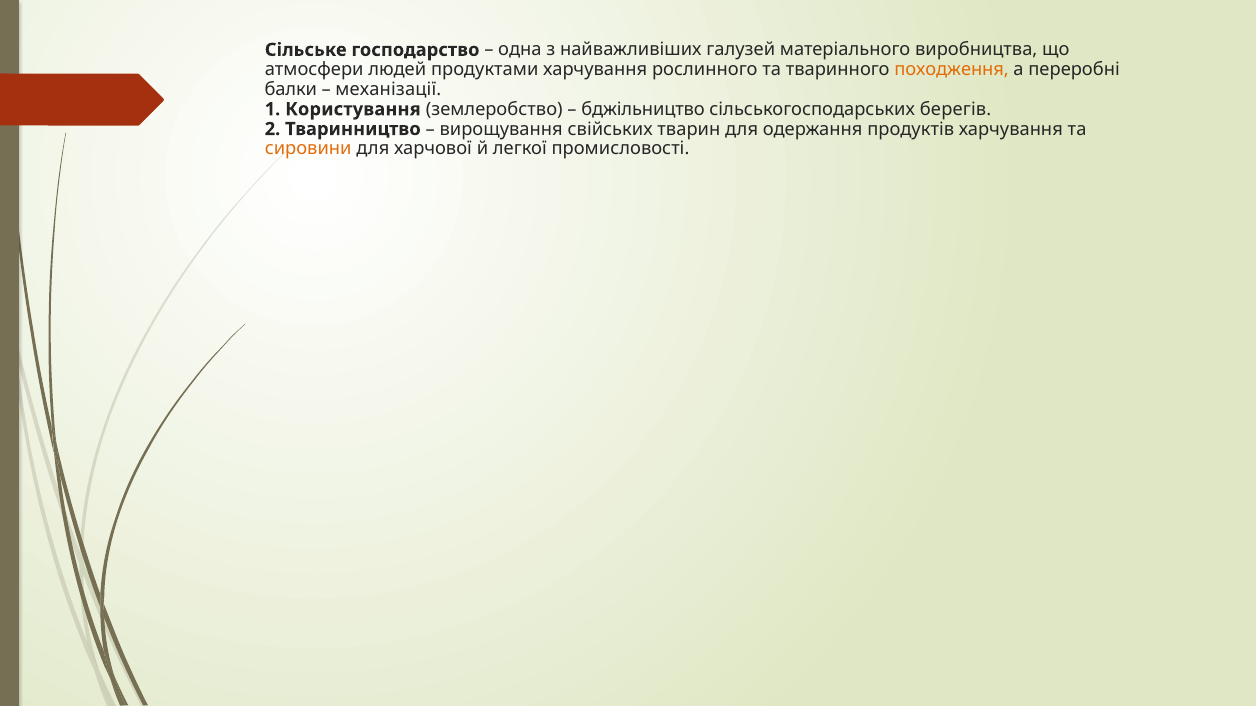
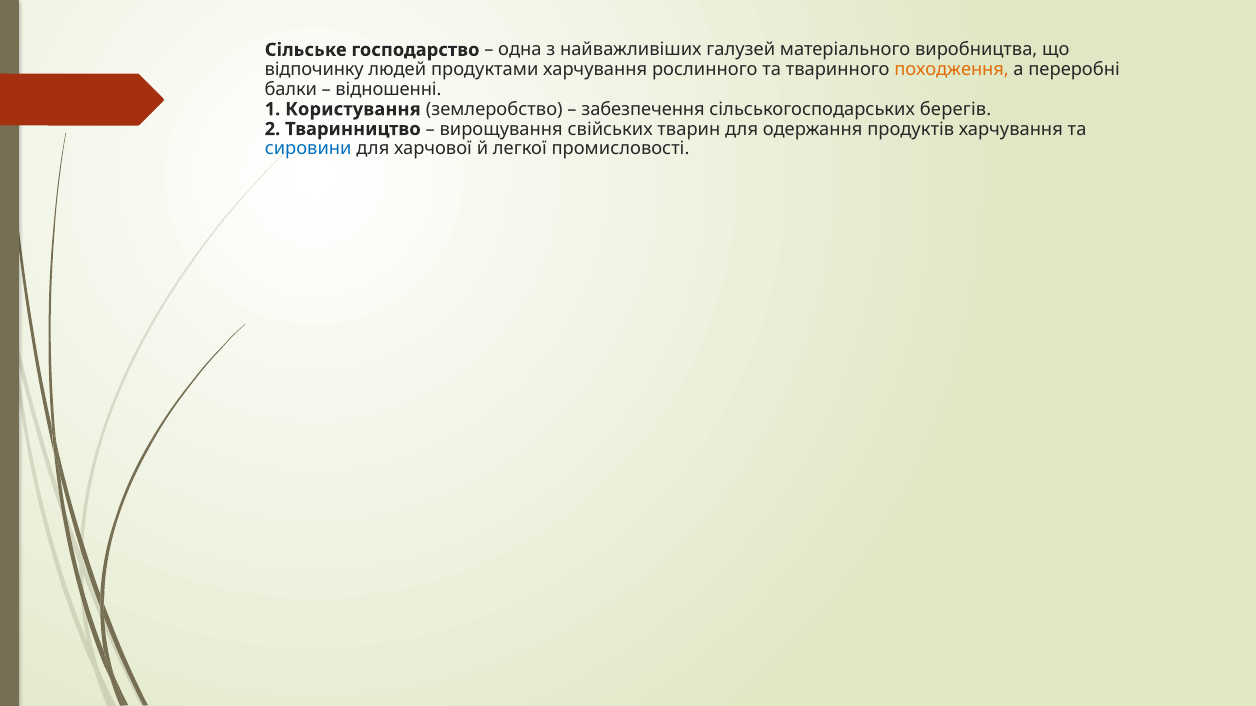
атмосфери: атмосфери -> відпочинку (314, 70)
механізації: механізації -> відношенні (389, 89)
бджільництво: бджільництво -> забезпечення (643, 109)
сировини colour: orange -> blue (308, 149)
